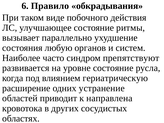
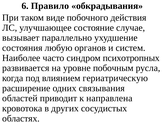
ритмы: ритмы -> случае (131, 28)
препятствуют: препятствуют -> психотропных (131, 58)
уровне состояние: состояние -> побочным (113, 68)
устранение: устранение -> связывания (102, 88)
